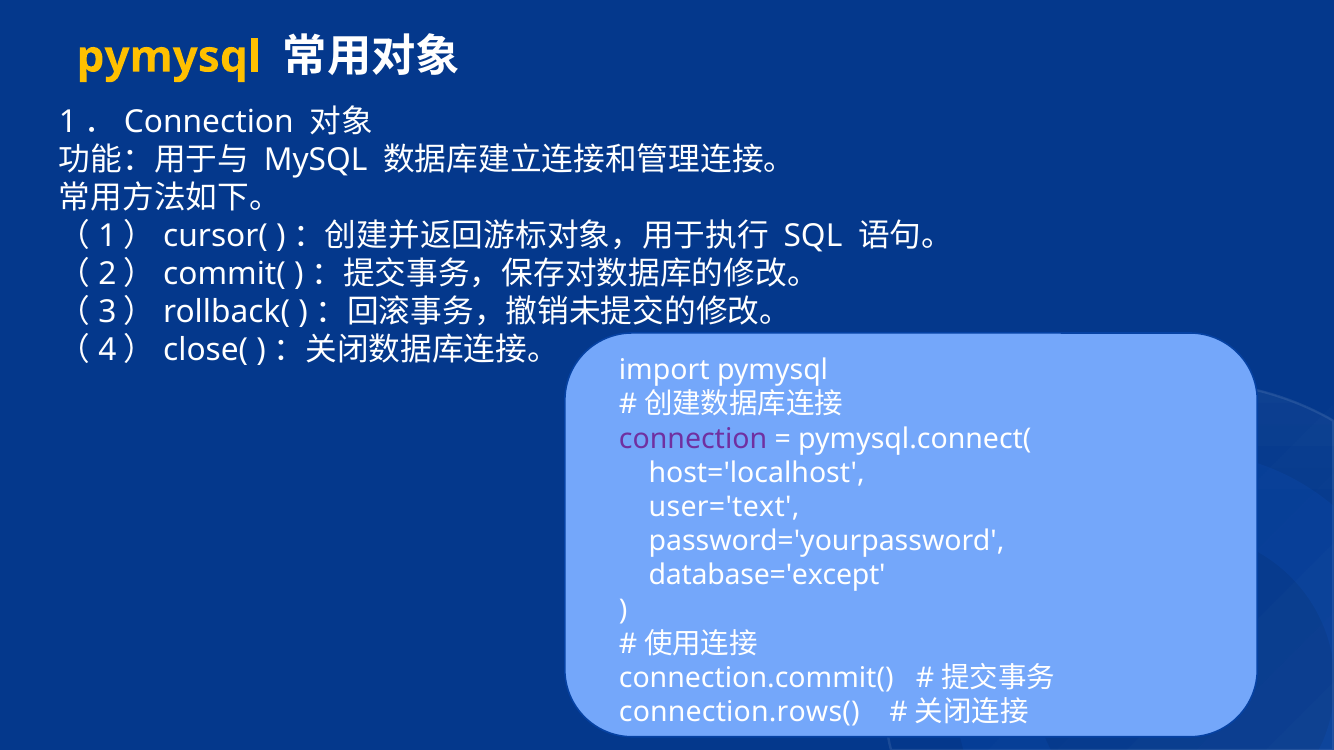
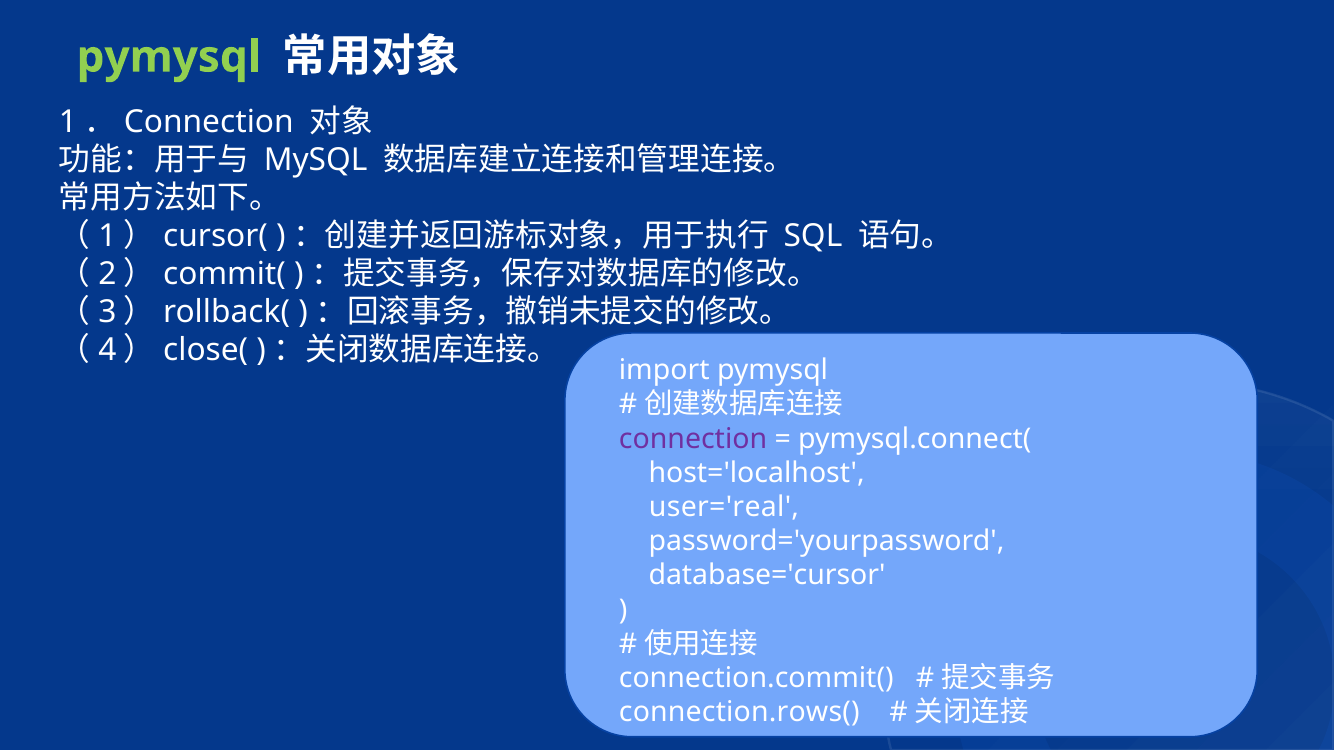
pymysql colour: yellow -> light green (169, 57)
user='text: user='text -> user='real (724, 507)
database='except: database='except -> database='cursor (767, 575)
